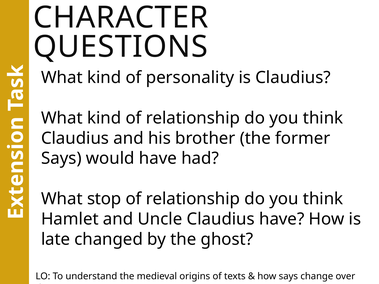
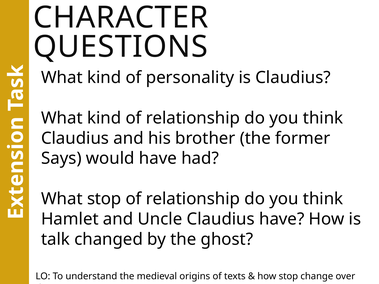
late: late -> talk (55, 239)
how says: says -> stop (288, 277)
